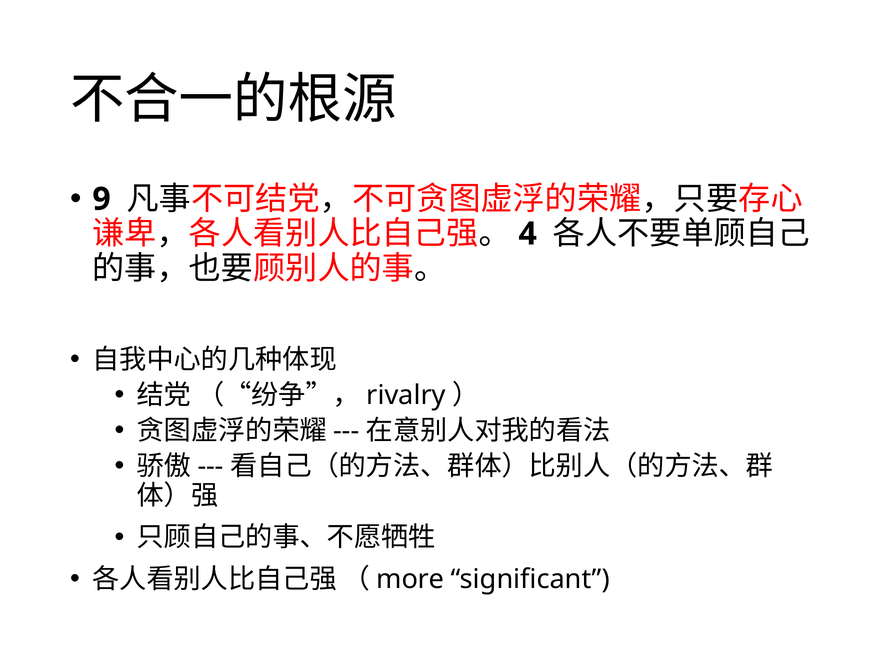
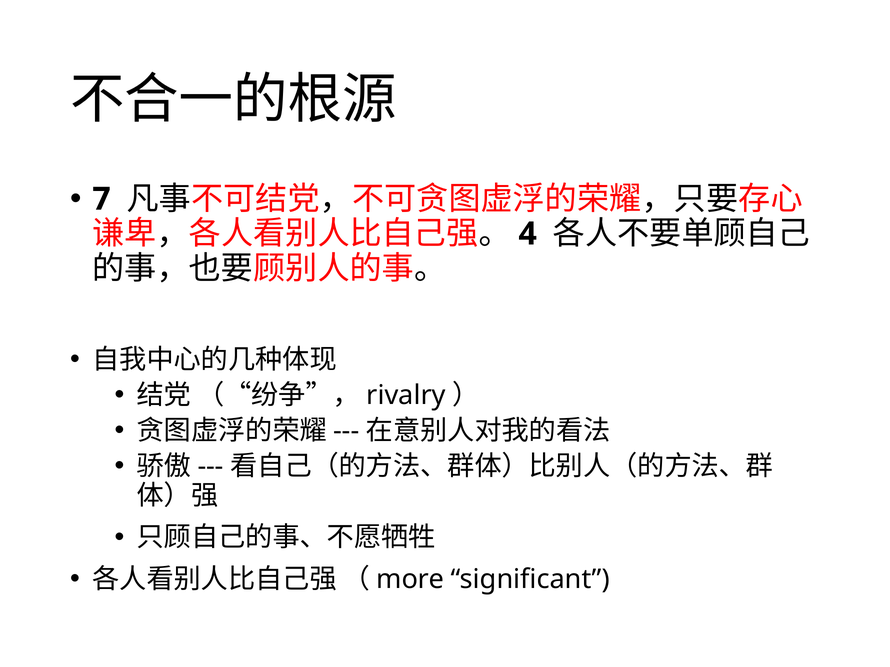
9: 9 -> 7 (102, 199)
